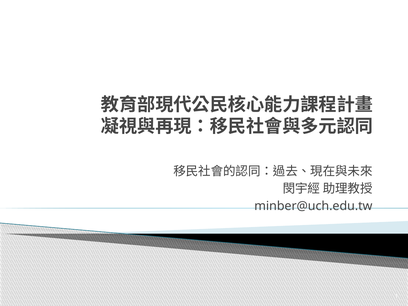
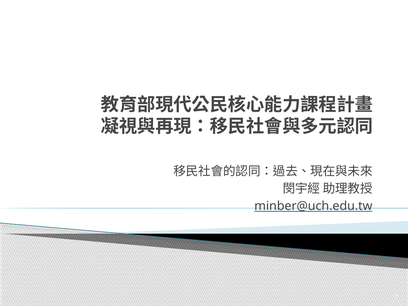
minber@uch.edu.tw underline: none -> present (313, 206)
